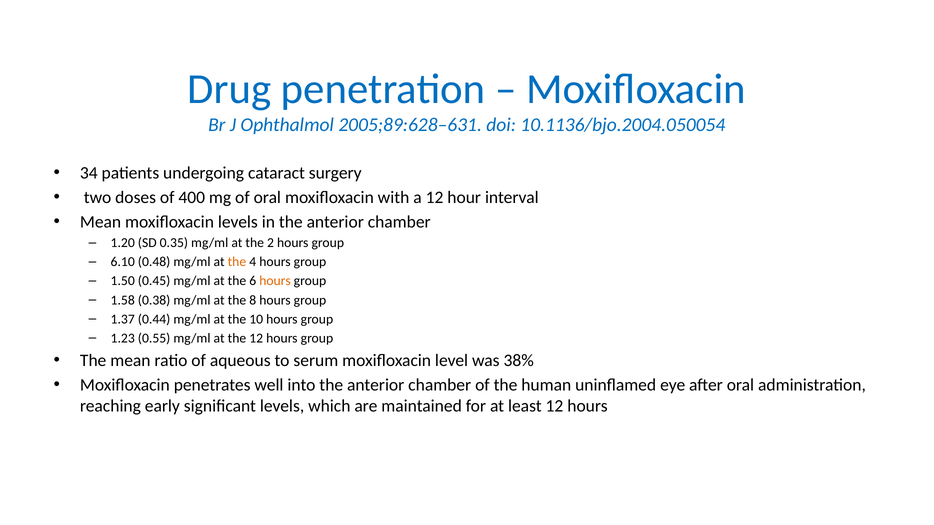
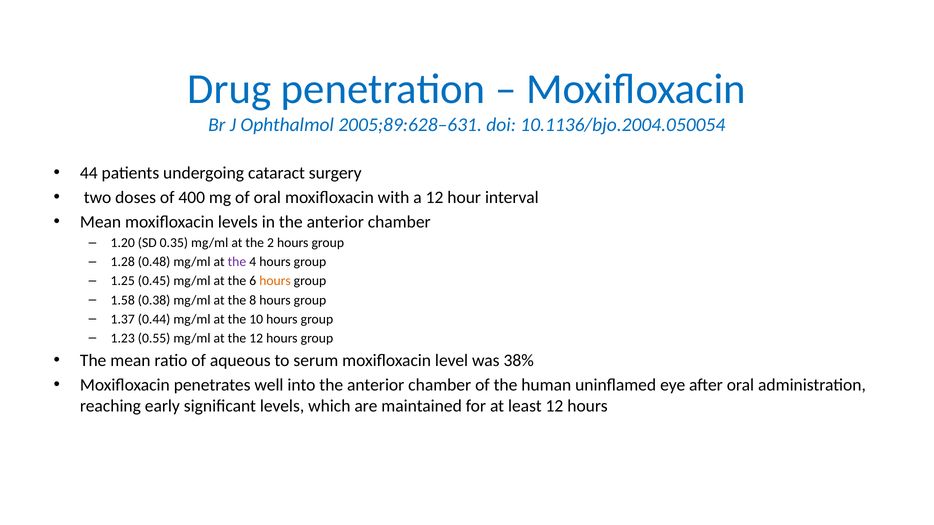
34: 34 -> 44 (89, 173)
6.10: 6.10 -> 1.28 (123, 262)
the colour: orange -> purple (237, 262)
1.50: 1.50 -> 1.25 (123, 281)
